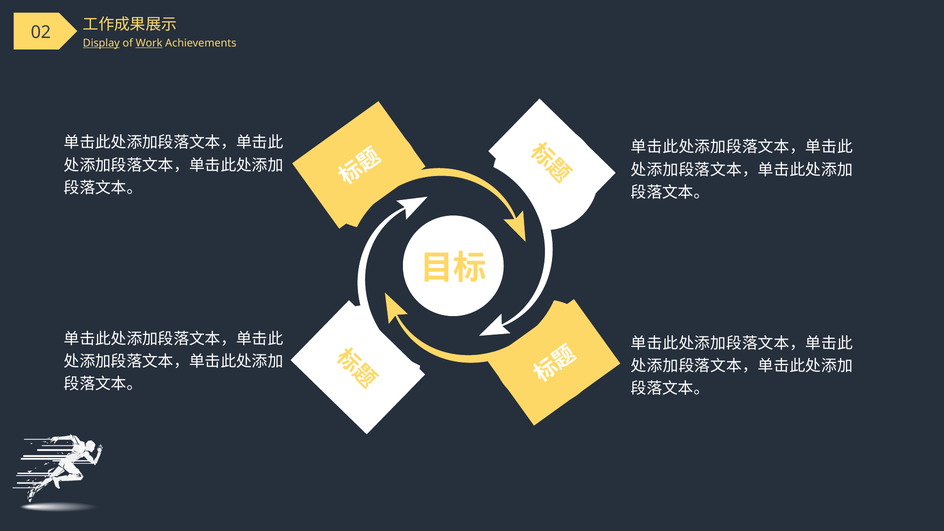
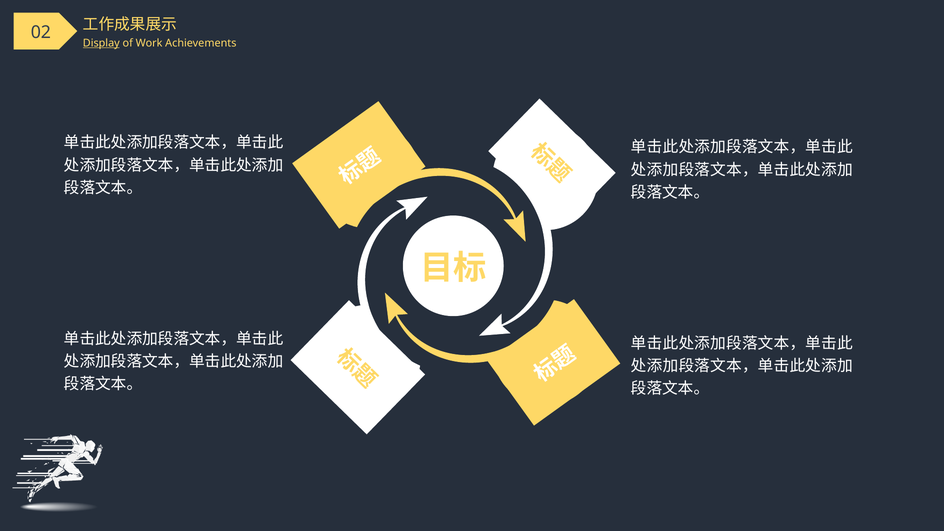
Work underline: present -> none (149, 43)
